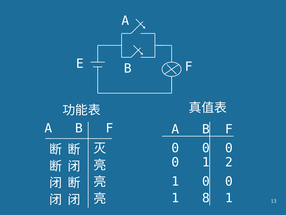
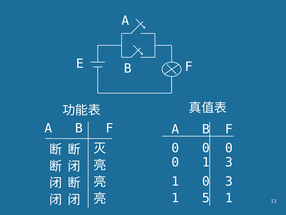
1 2: 2 -> 3 (229, 162)
1 0 0: 0 -> 3 (229, 181)
8: 8 -> 5 (206, 198)
